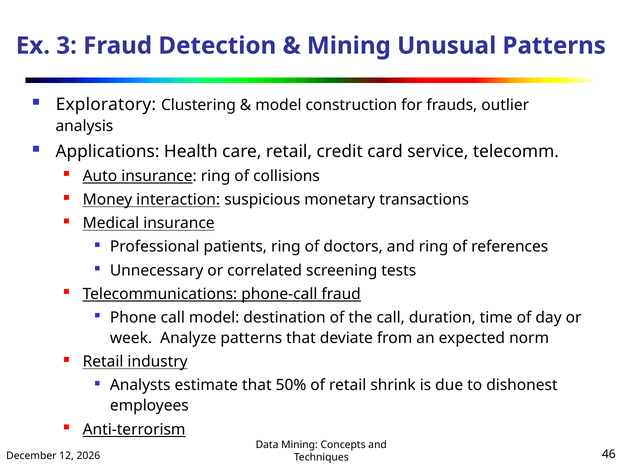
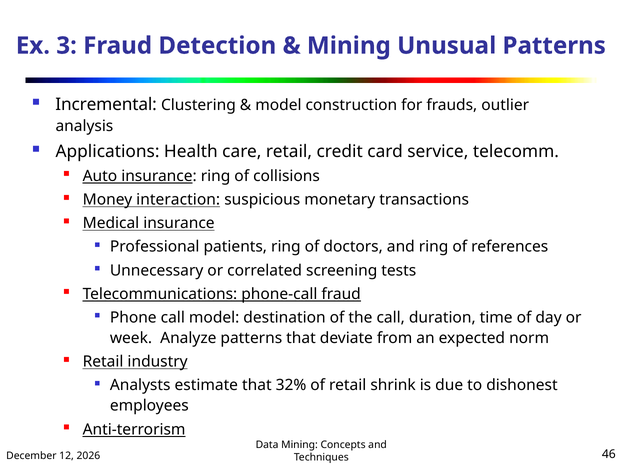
Exploratory: Exploratory -> Incremental (106, 105)
50%: 50% -> 32% (291, 386)
